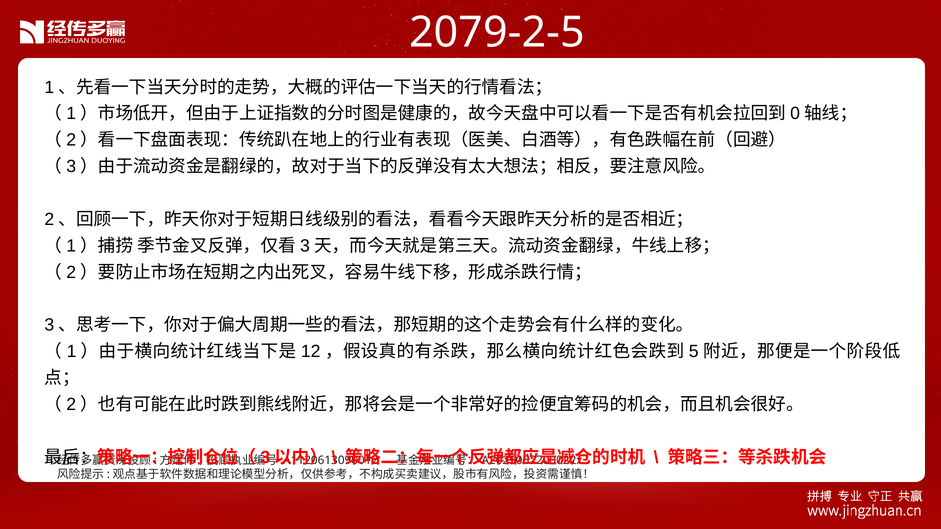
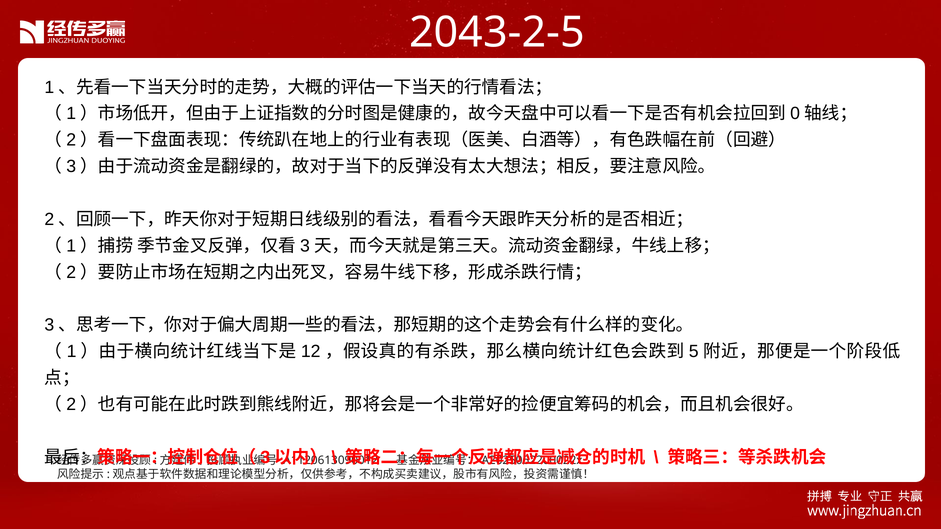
2079-2-5: 2079-2-5 -> 2043-2-5 (497, 32)
